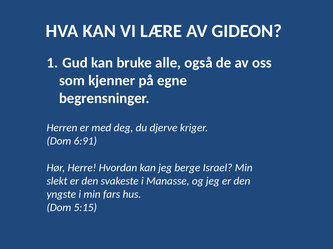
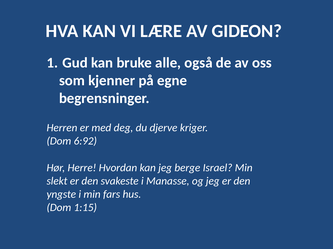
6:91: 6:91 -> 6:92 (85, 141)
5:15: 5:15 -> 1:15 (85, 208)
